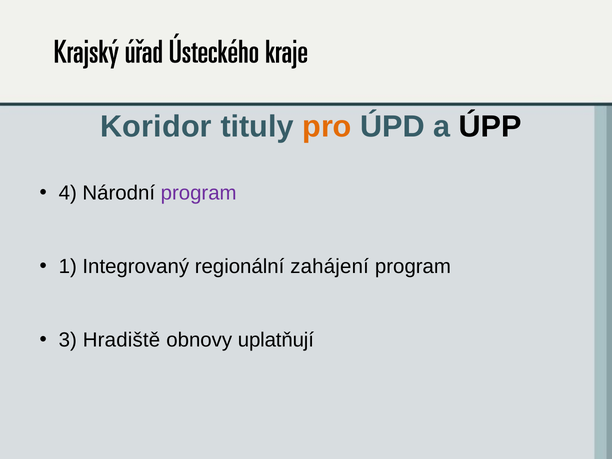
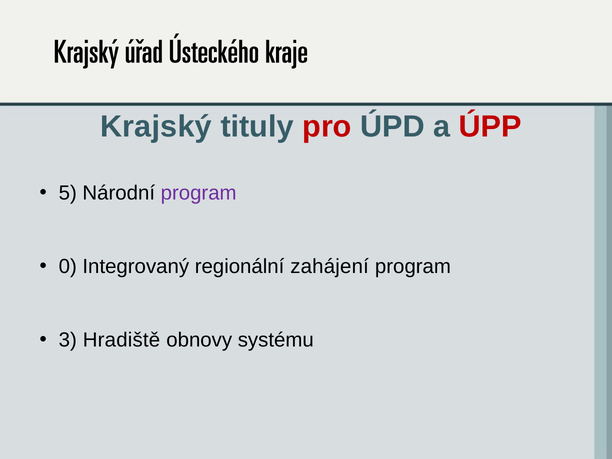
Koridor: Koridor -> Krajský (156, 127)
pro colour: orange -> red (327, 127)
ÚPP colour: black -> red (490, 127)
4: 4 -> 5 (68, 193)
1: 1 -> 0 (68, 267)
uplatňují: uplatňují -> systému (276, 340)
